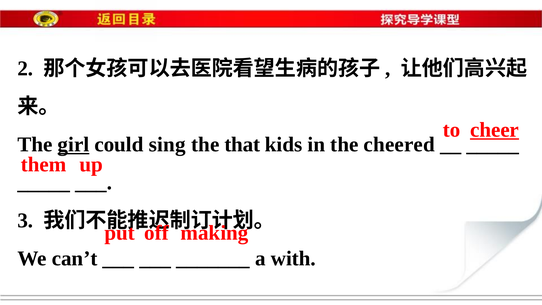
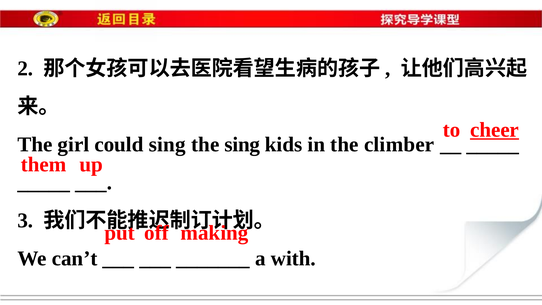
girl underline: present -> none (73, 145)
the that: that -> sing (242, 145)
cheered: cheered -> climber (399, 145)
